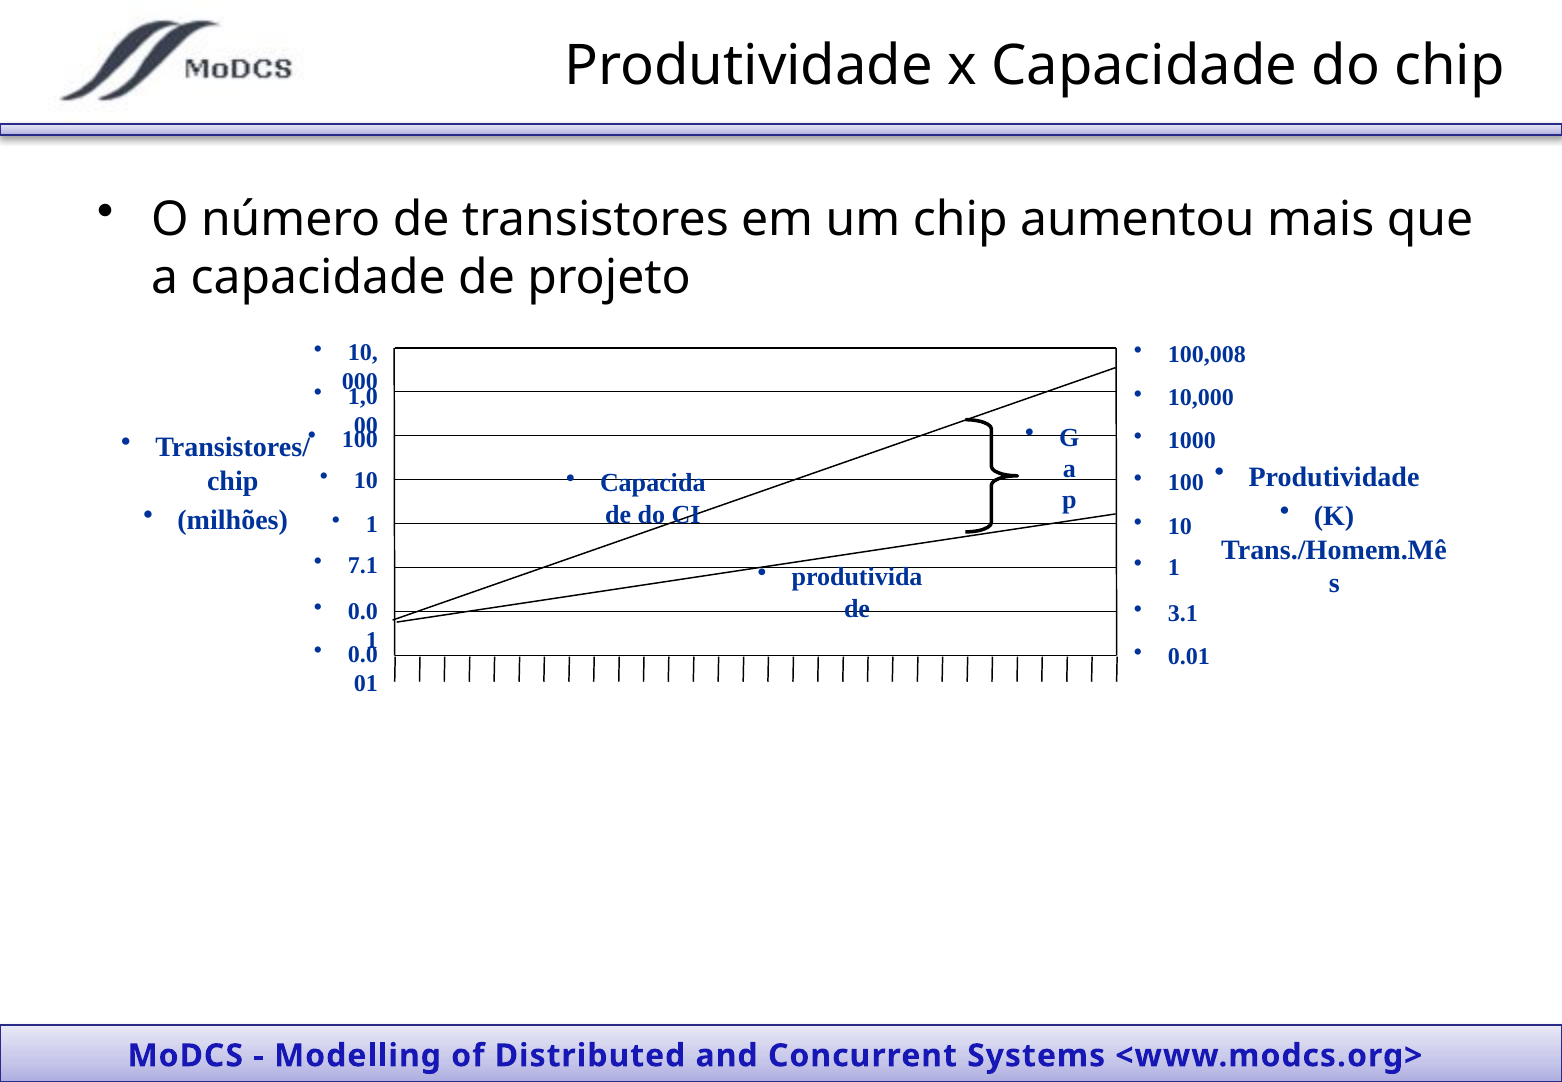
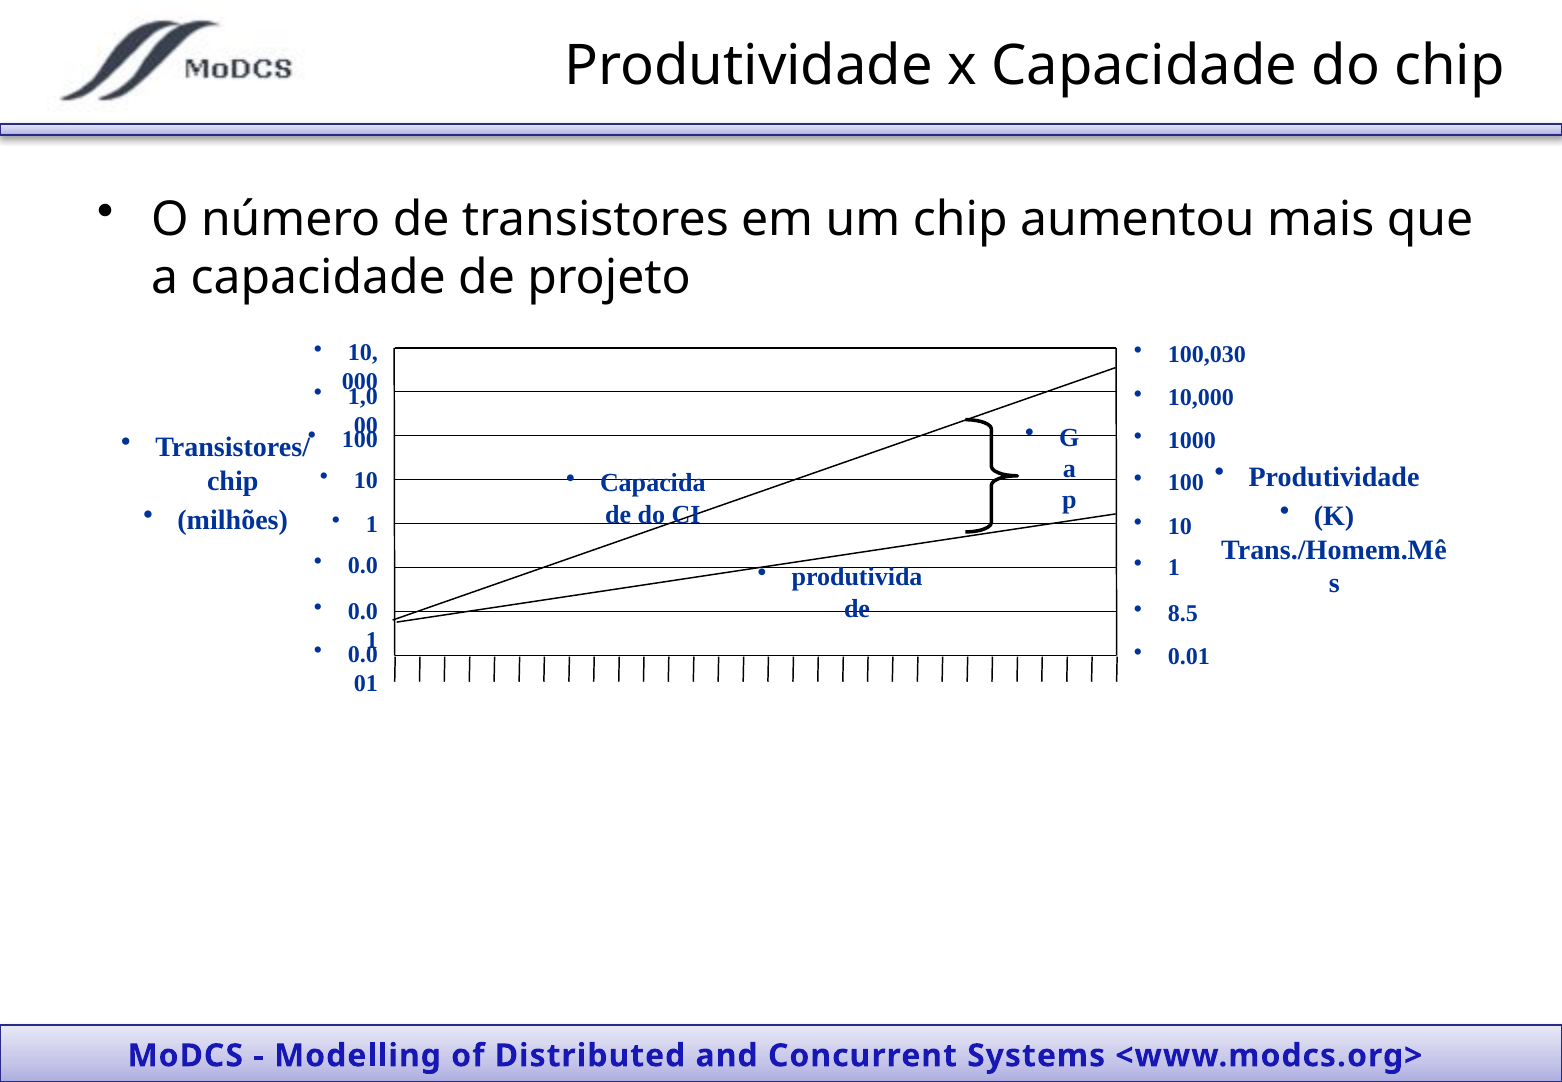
100,008: 100,008 -> 100,030 (1207, 354)
7.1: 7.1 -> 0.0 (363, 565)
3.1: 3.1 -> 8.5 (1183, 613)
